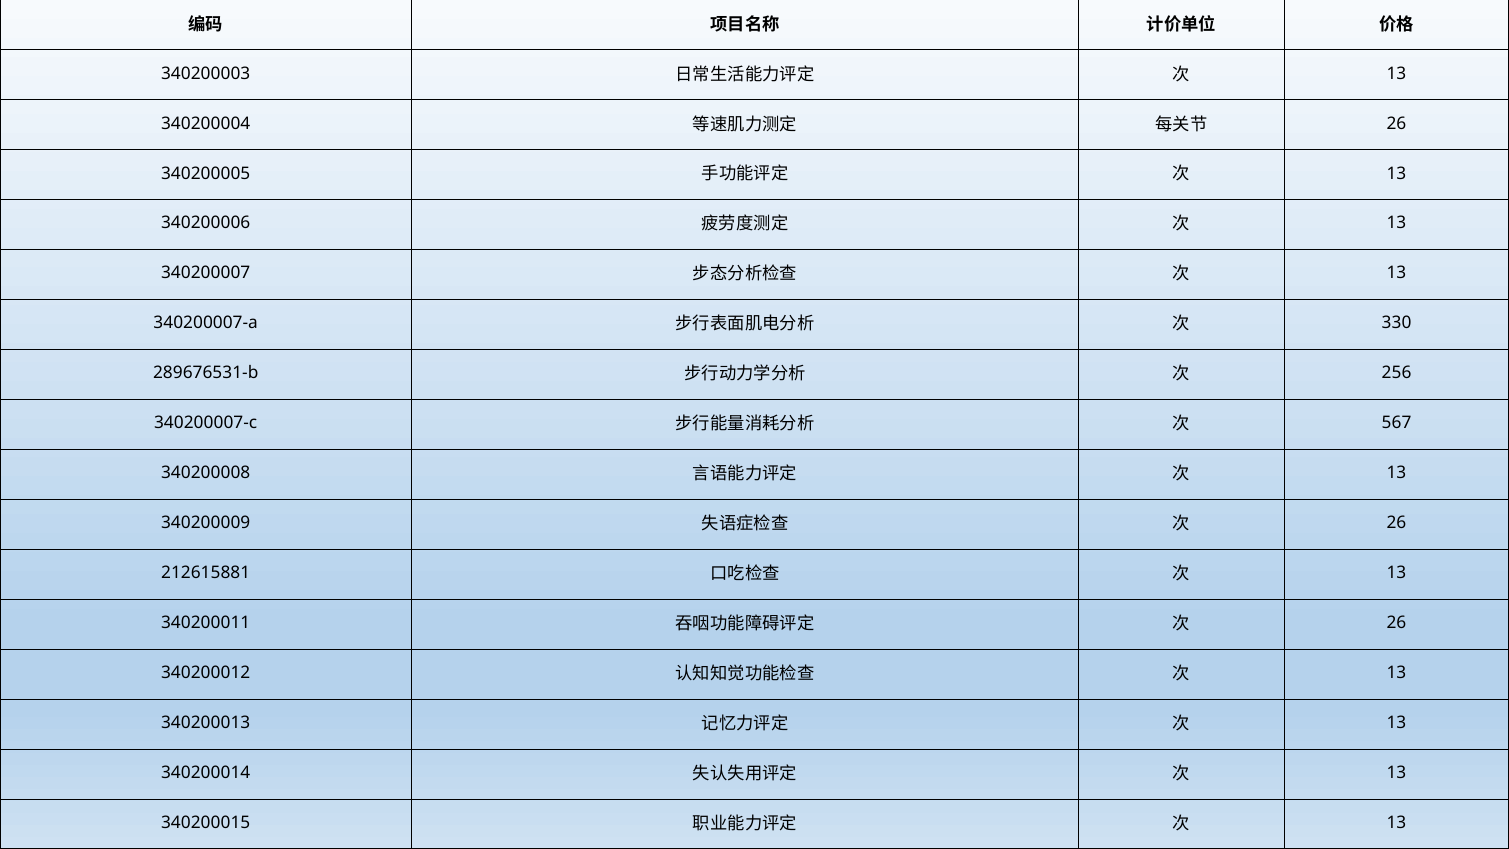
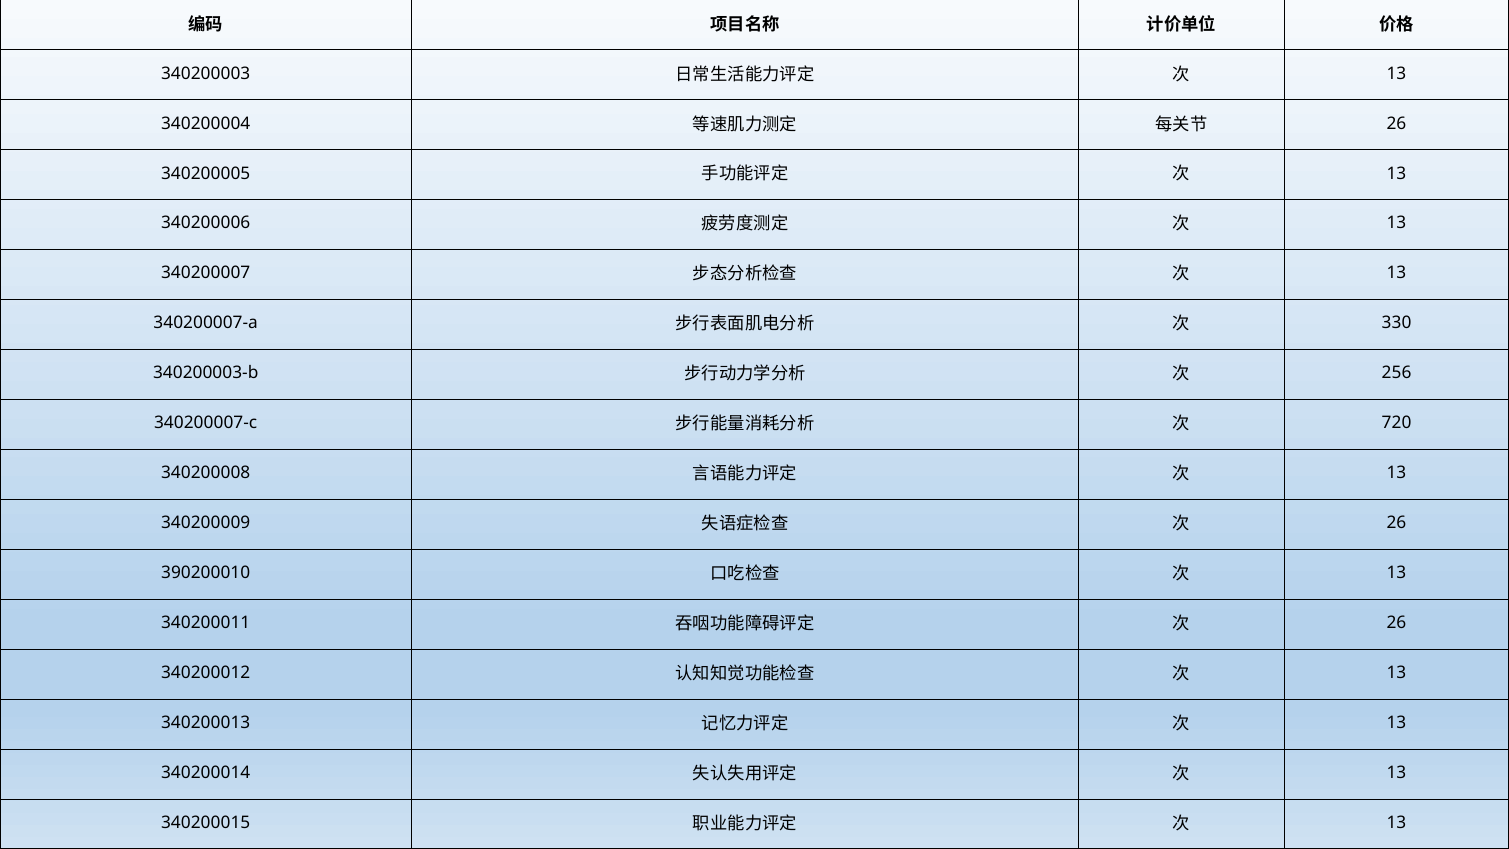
289676531-b: 289676531-b -> 340200003-b (206, 373)
567: 567 -> 720 (1397, 423)
212615881: 212615881 -> 390200010 (206, 573)
